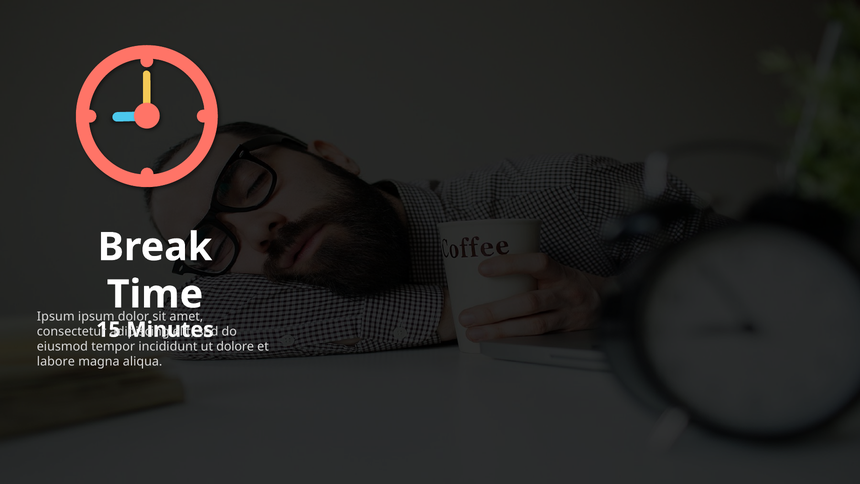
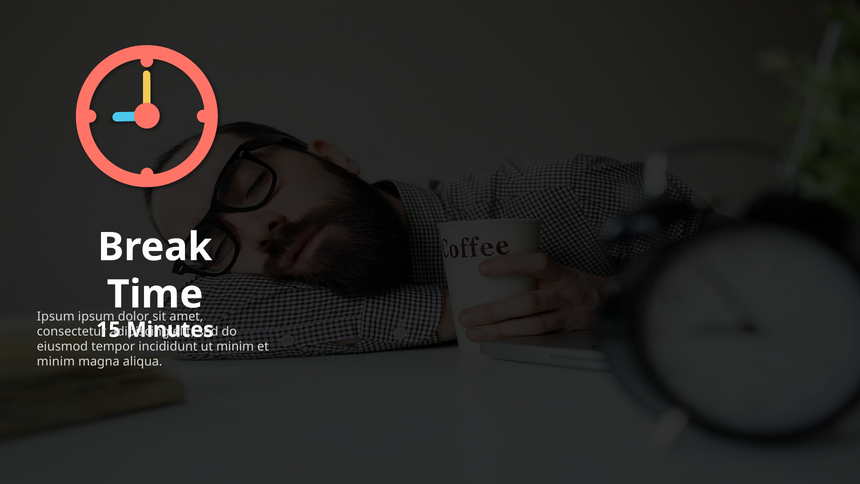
dolore: dolore -> minim (235, 346)
labore: labore -> minim (56, 361)
